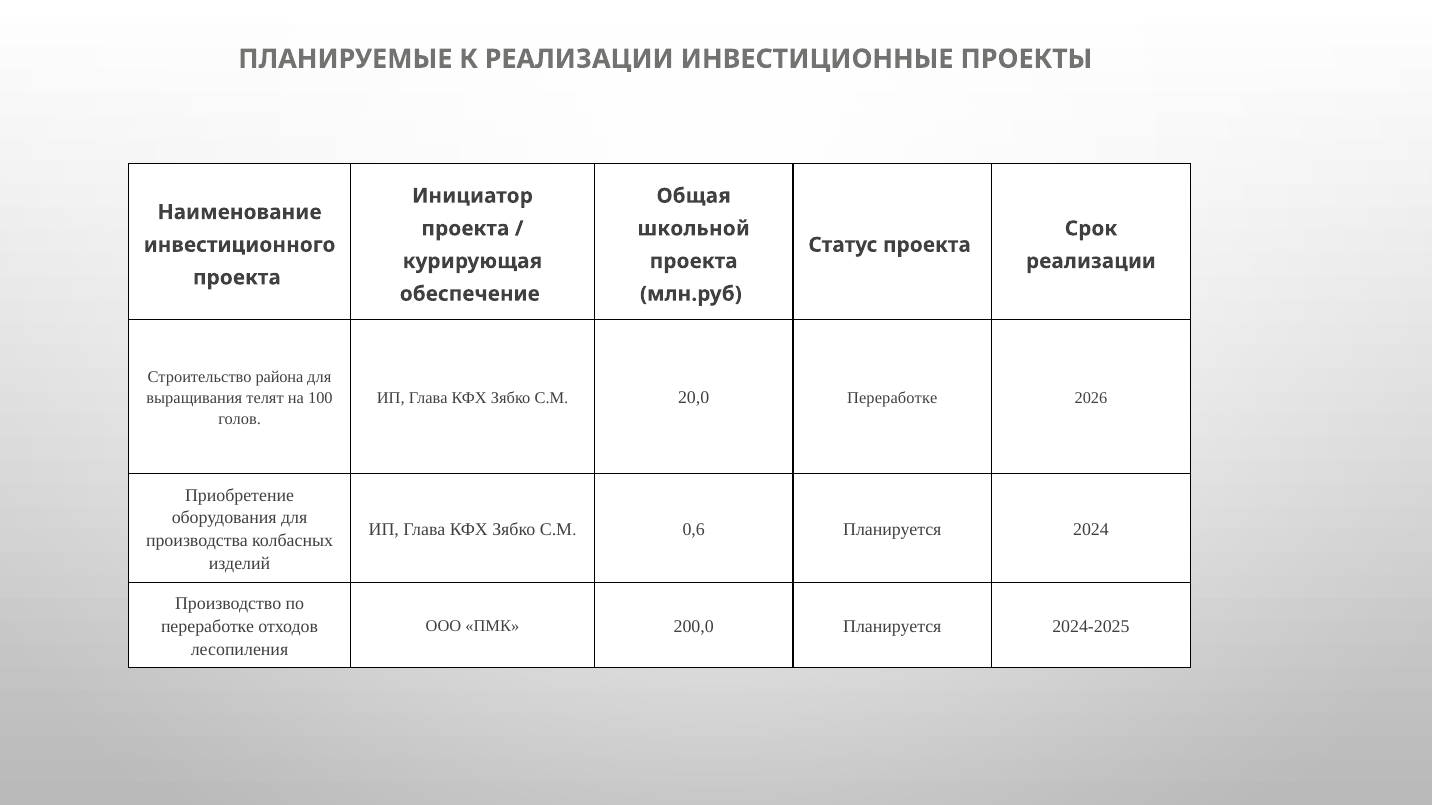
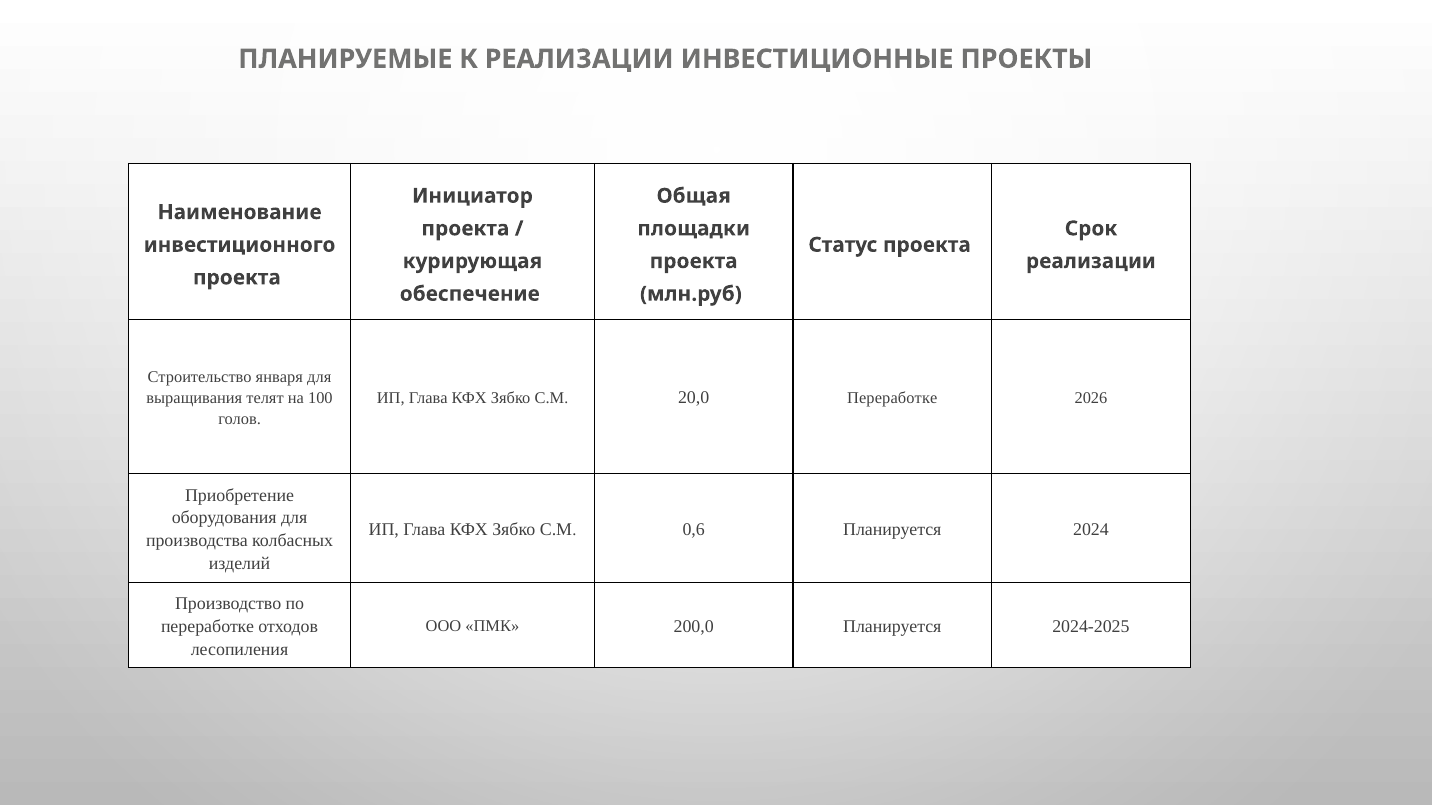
школьной: школьной -> площадки (694, 229)
района: района -> января (279, 377)
